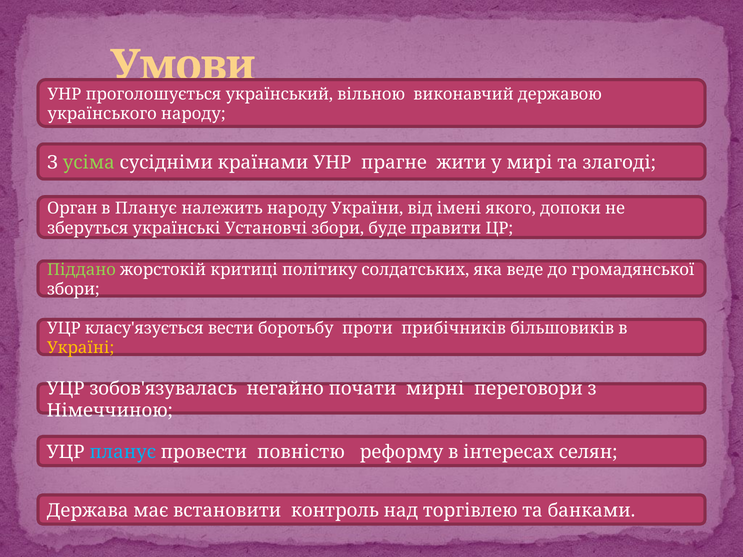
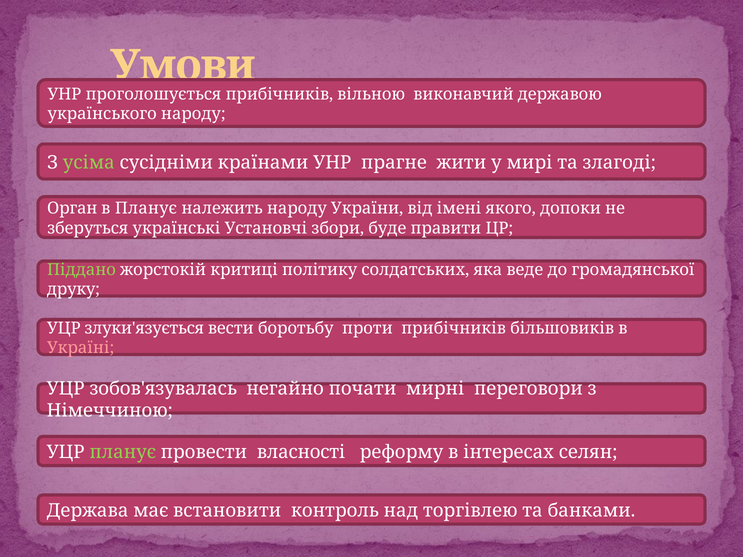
український: український -> прибічників (279, 94)
збори: збори -> друку (73, 290)
класу'язується: класу'язується -> злуки'язується (144, 328)
Україні colour: yellow -> pink (81, 348)
планує colour: light blue -> light green (123, 452)
повністю: повністю -> власності (301, 452)
